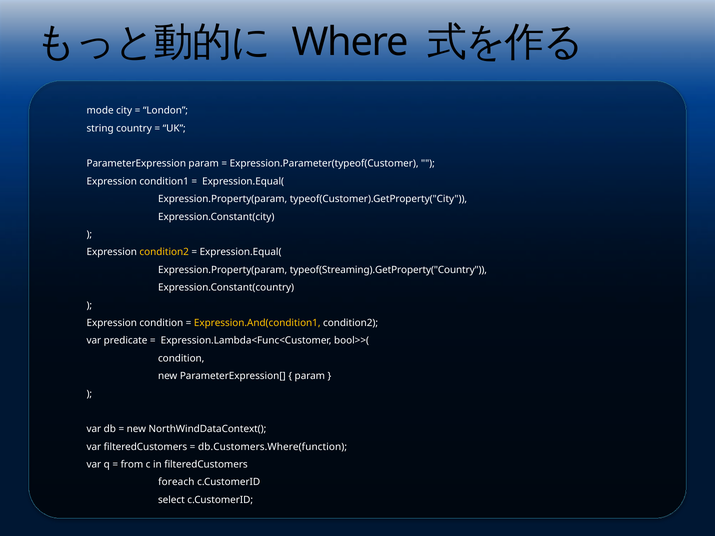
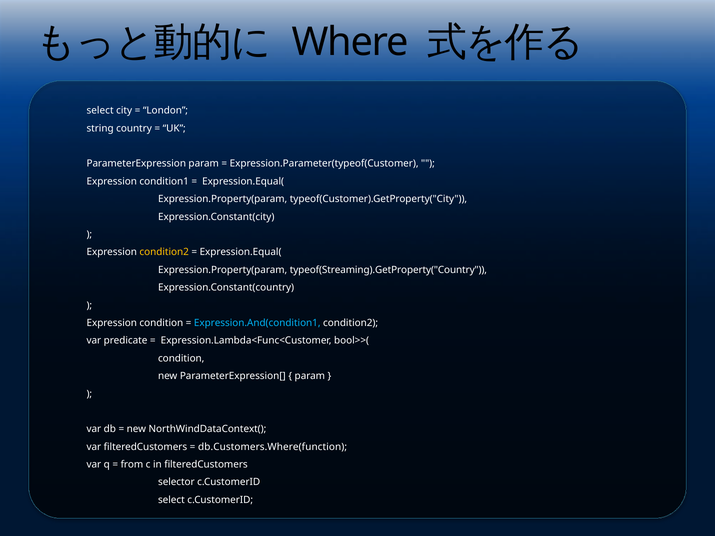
mode: mode -> select (100, 111)
Expression.And(condition1 colour: yellow -> light blue (257, 323)
foreach: foreach -> selector (176, 482)
